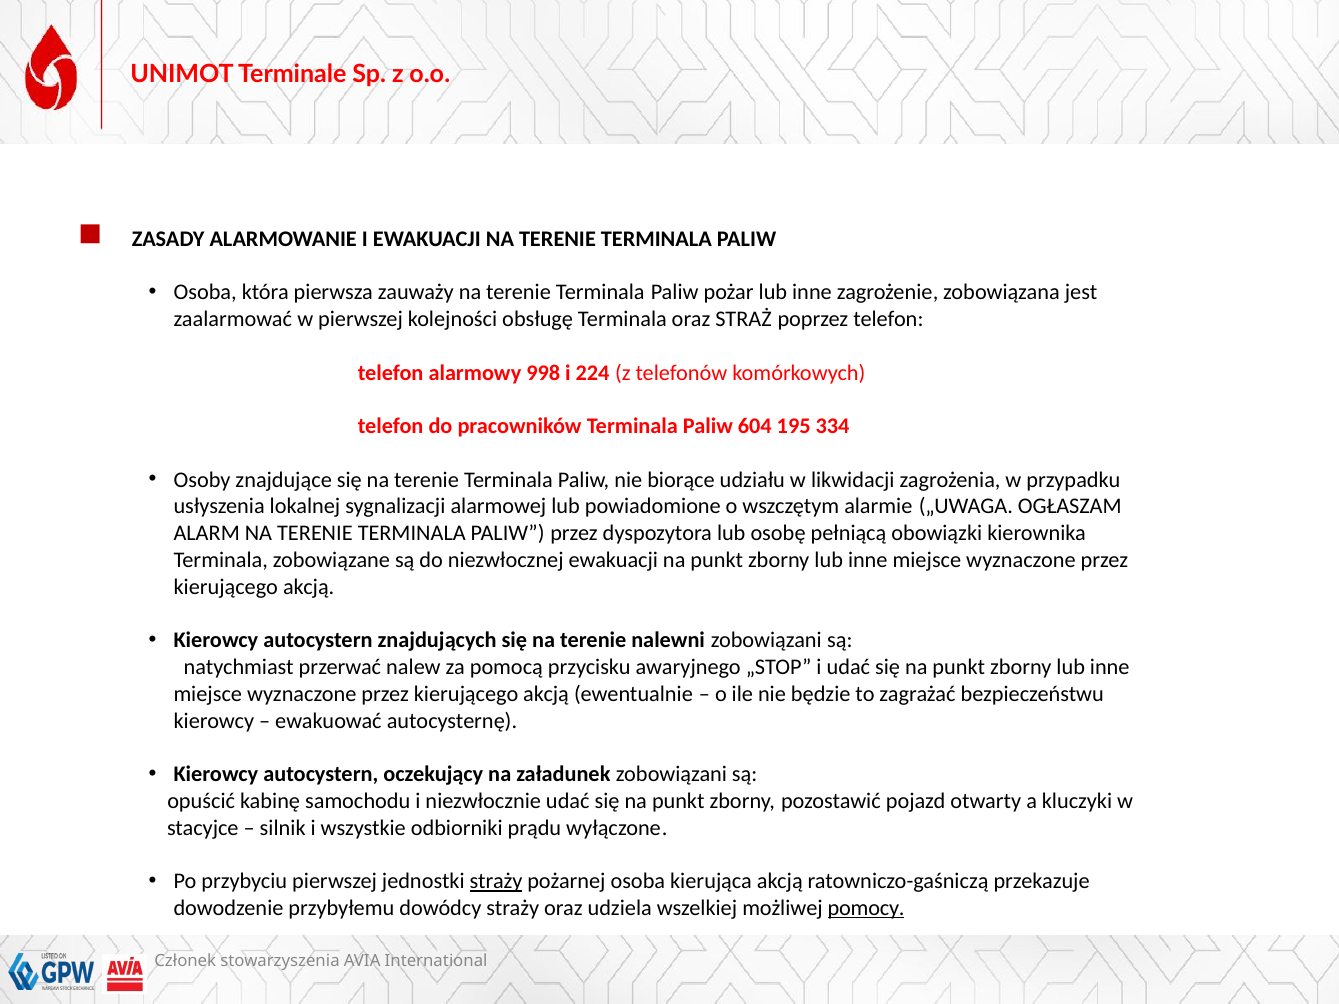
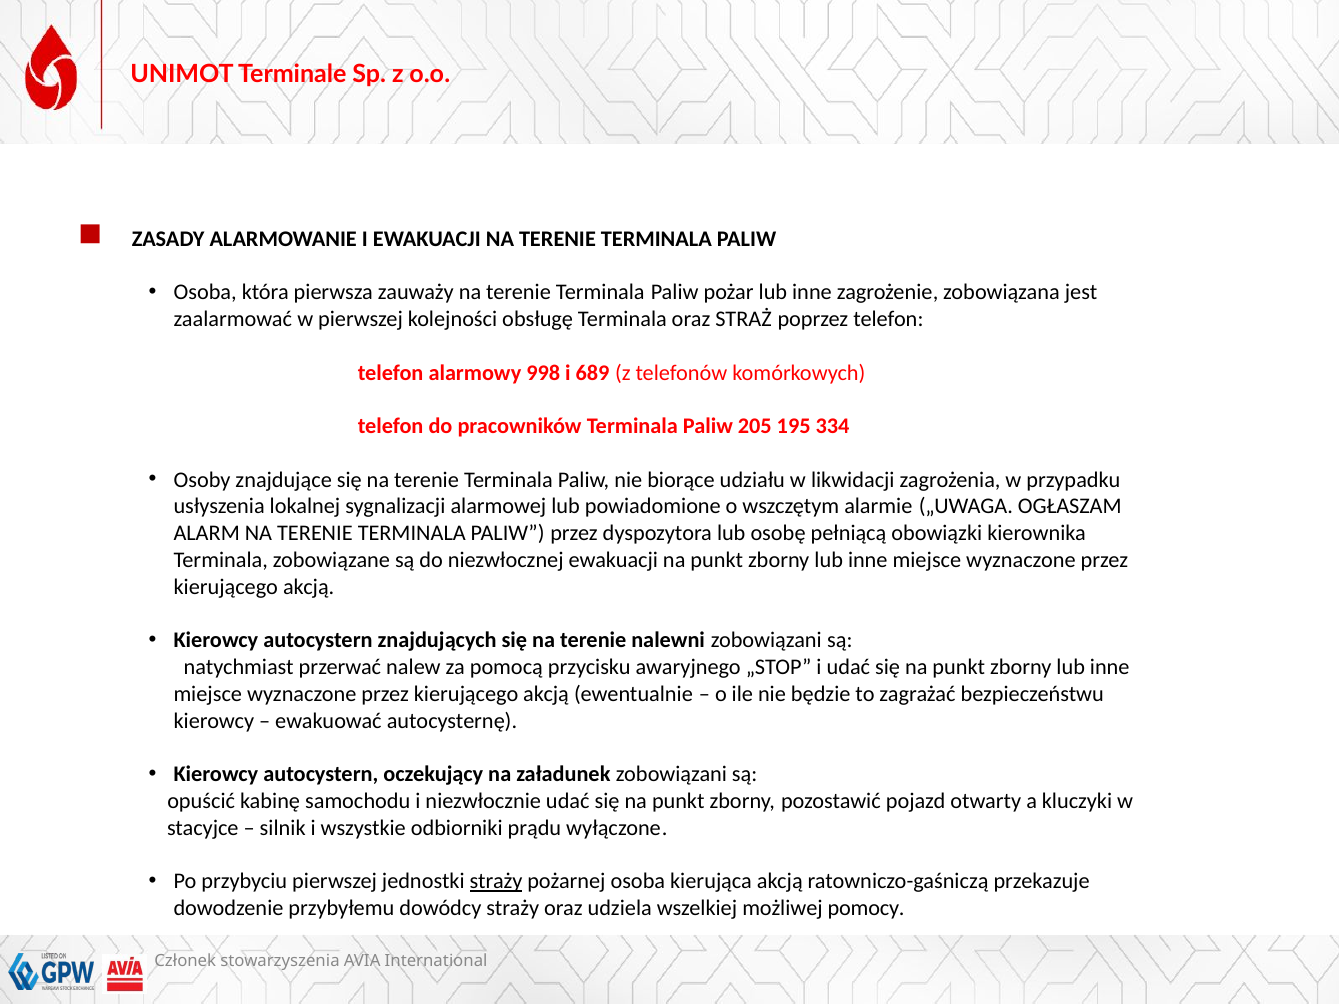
224: 224 -> 689 (593, 373)
604: 604 -> 205 (755, 426)
pomocy underline: present -> none (866, 908)
